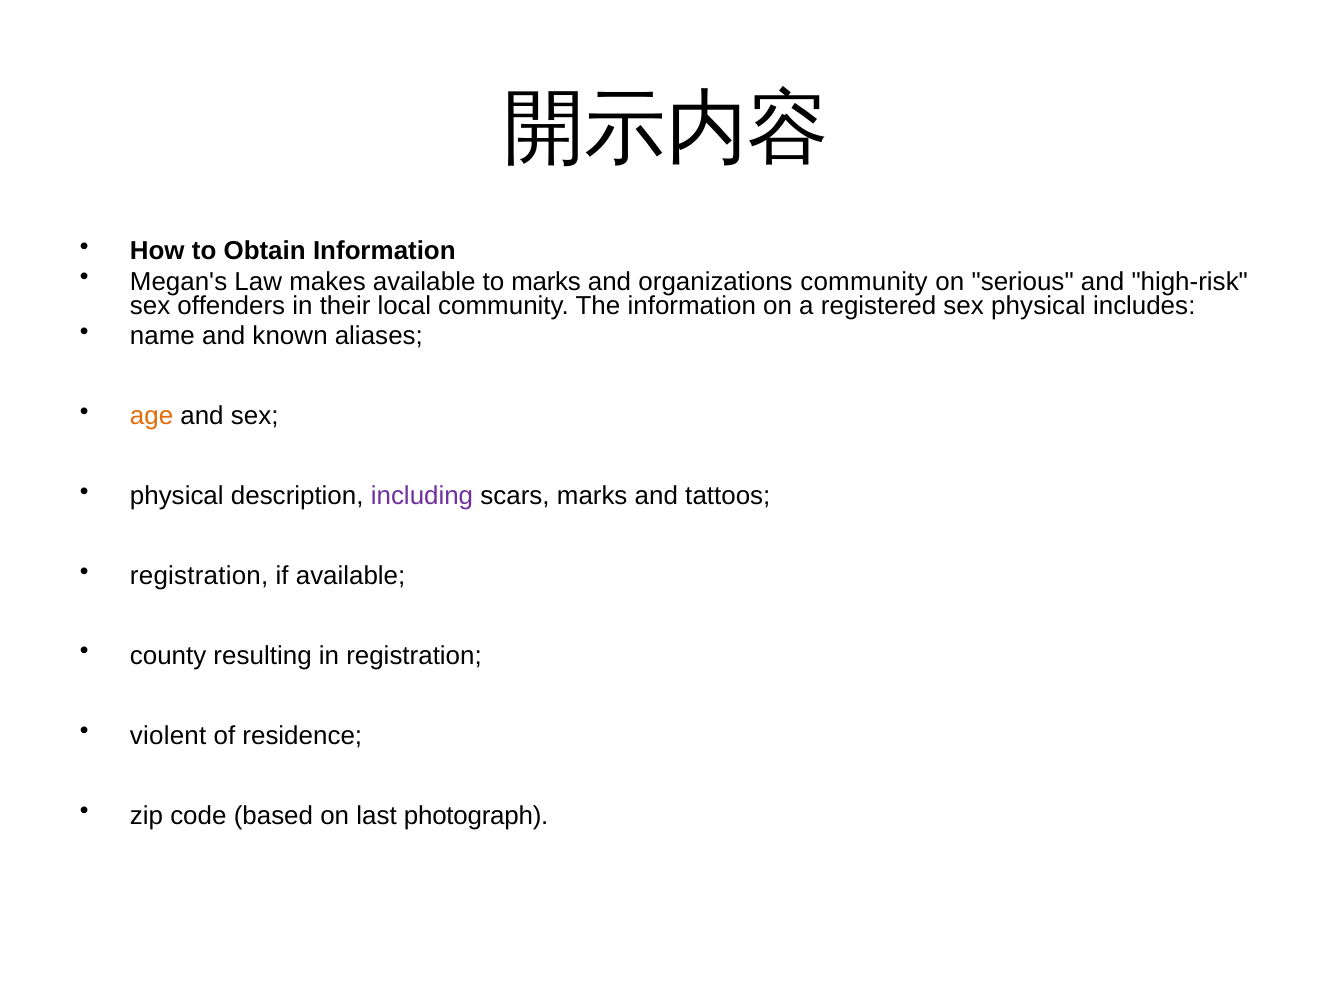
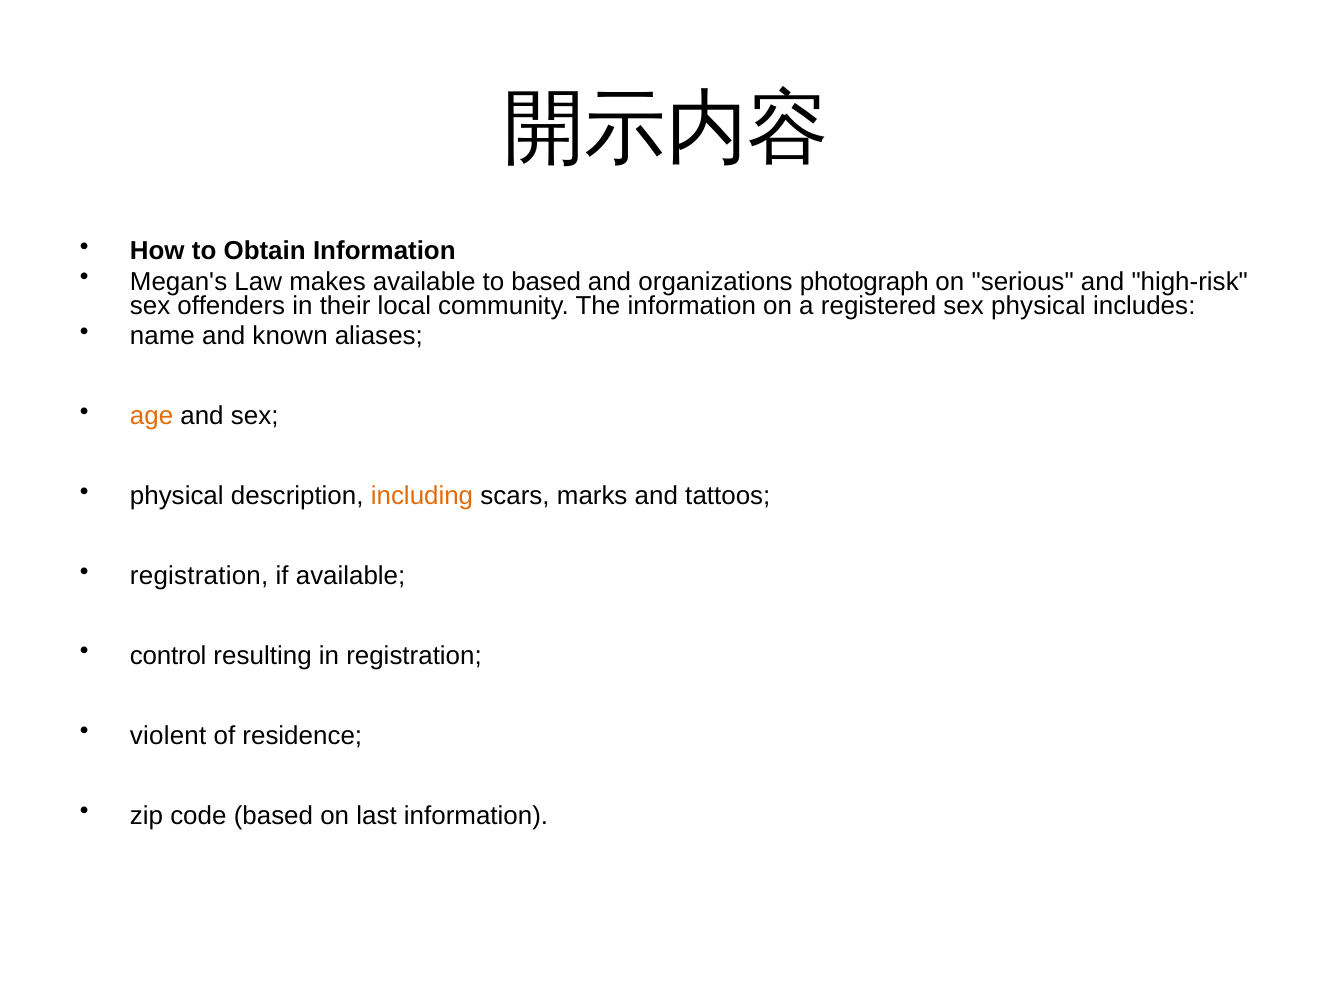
to marks: marks -> based (546, 281)
organizations community: community -> photograph (864, 281)
including colour: purple -> orange (422, 496)
county: county -> control (168, 656)
last photograph: photograph -> information (476, 815)
